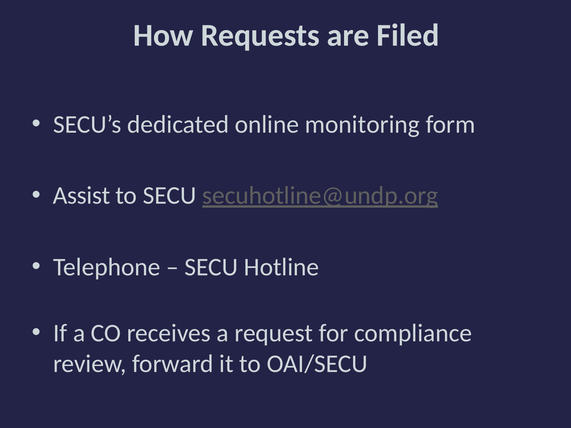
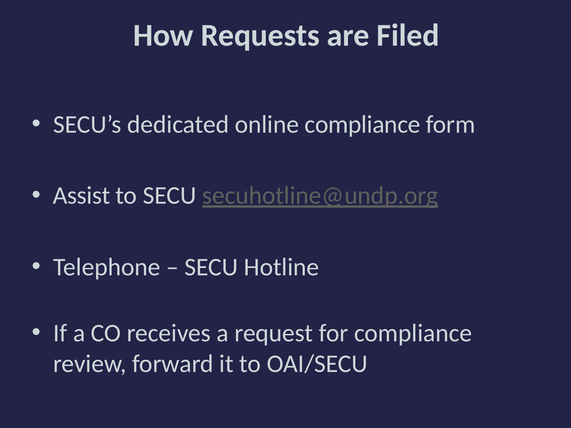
online monitoring: monitoring -> compliance (363, 125)
